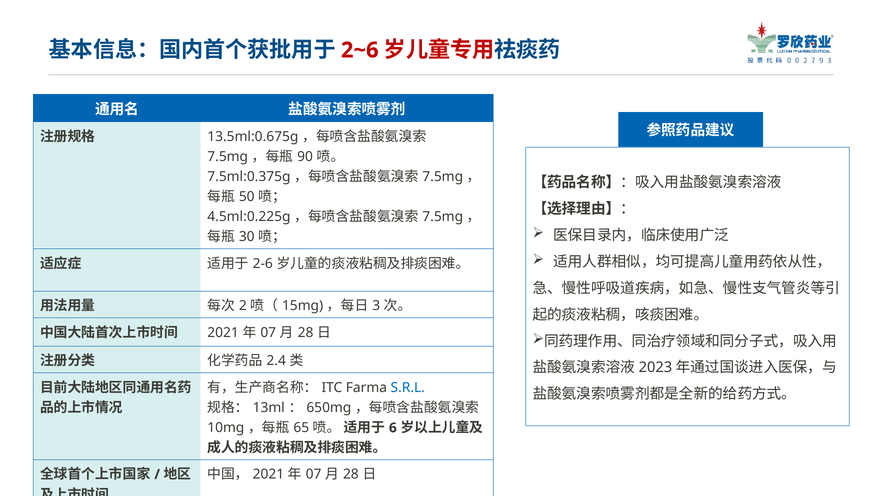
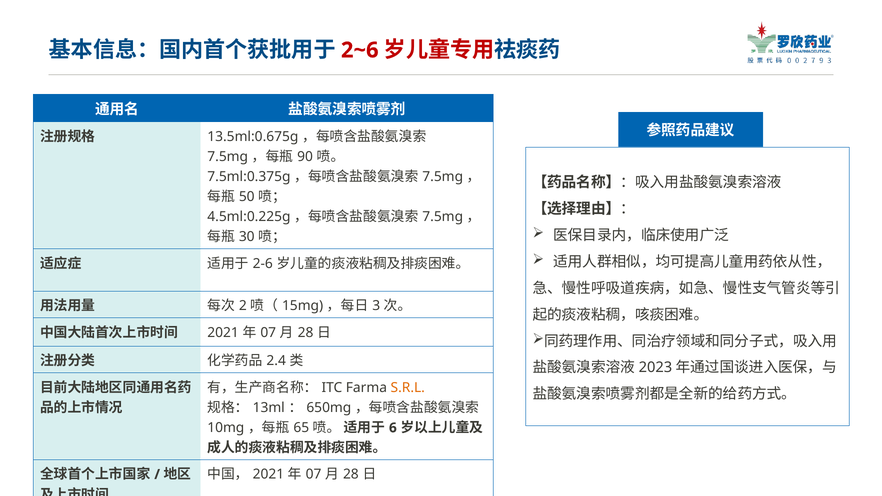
S.R.L colour: blue -> orange (408, 388)
